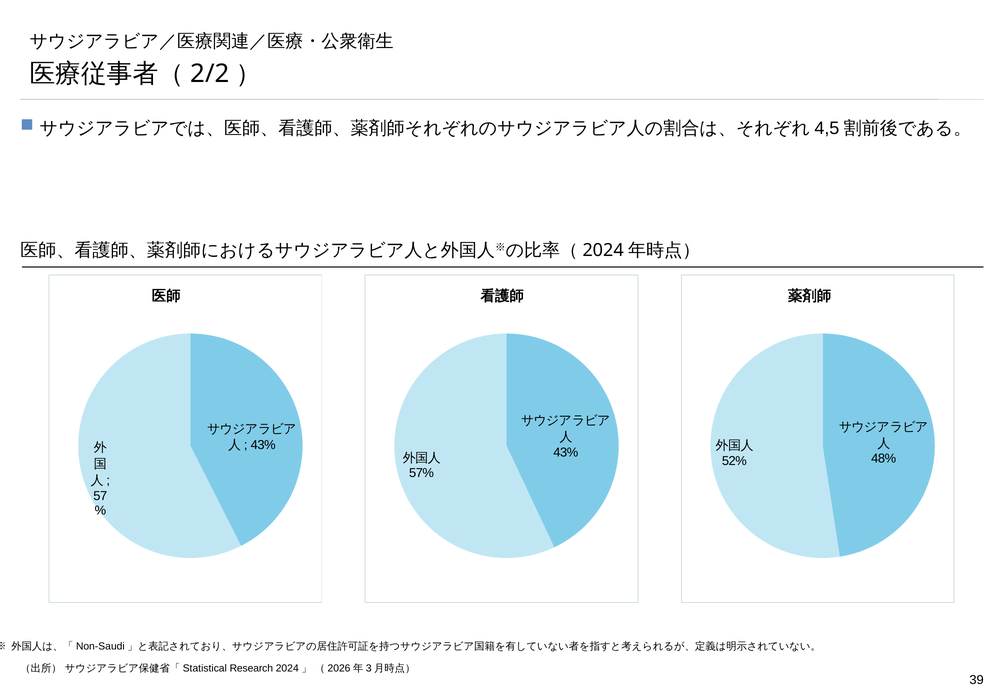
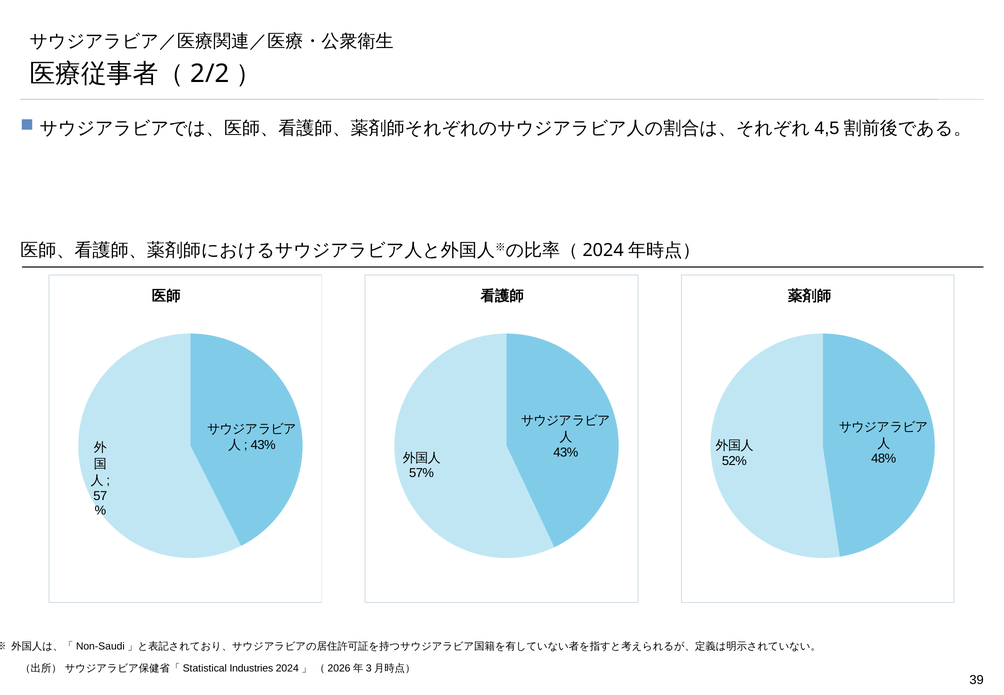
Research: Research -> Industries (251, 668)
